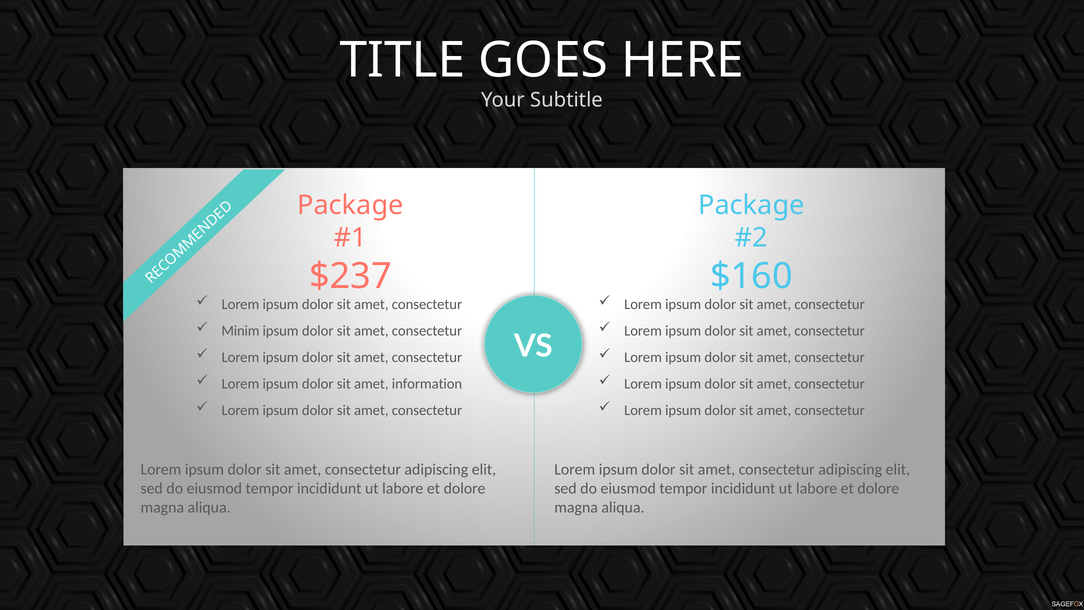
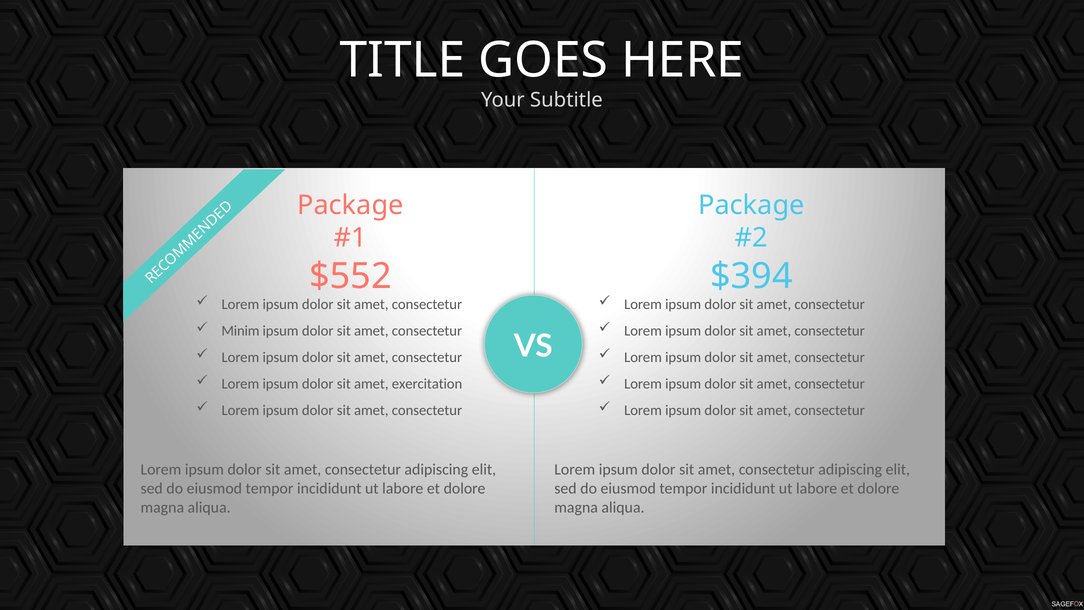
$237: $237 -> $552 (350, 276)
$160: $160 -> $394 (751, 276)
information: information -> exercitation (427, 384)
